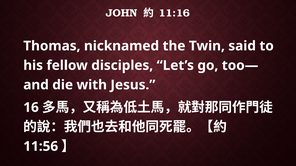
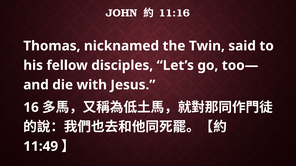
11:56: 11:56 -> 11:49 (41, 147)
